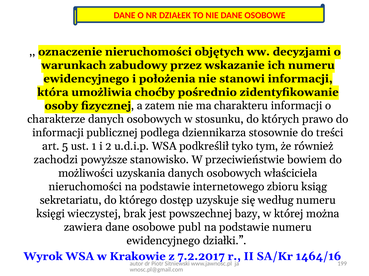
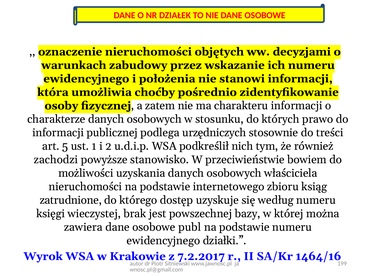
dziennikarza: dziennikarza -> urzędniczych (214, 133)
tyko: tyko -> nich (242, 147)
sekretariatu: sekretariatu -> zatrudnione (71, 201)
